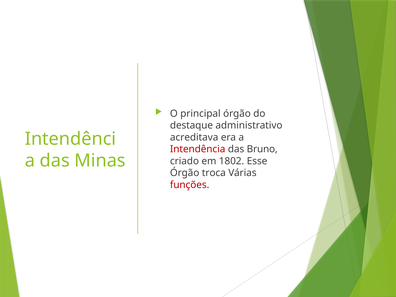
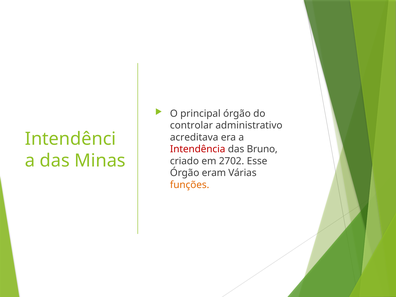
destaque: destaque -> controlar (191, 125)
1802: 1802 -> 2702 (232, 161)
troca: troca -> eram (214, 173)
funções colour: red -> orange (190, 185)
